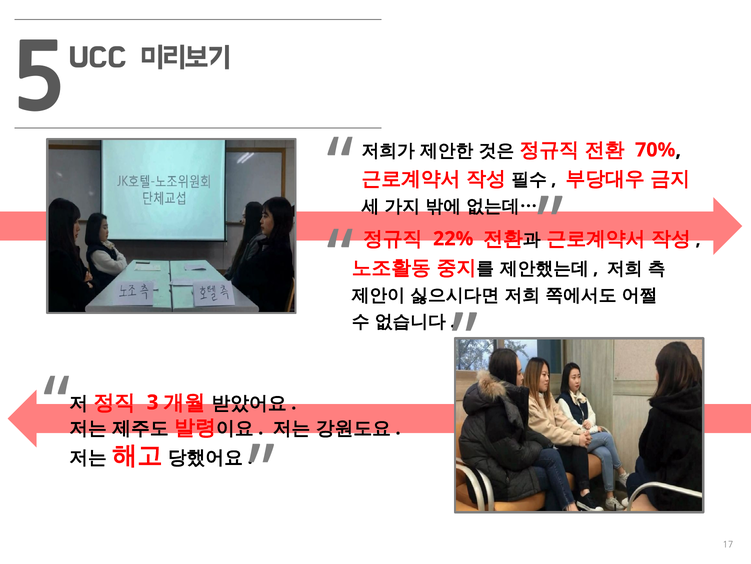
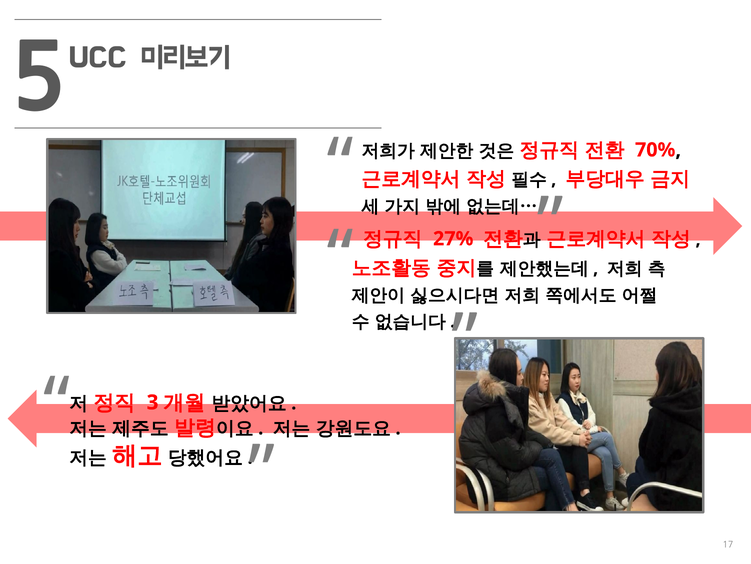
22%: 22% -> 27% (453, 238)
